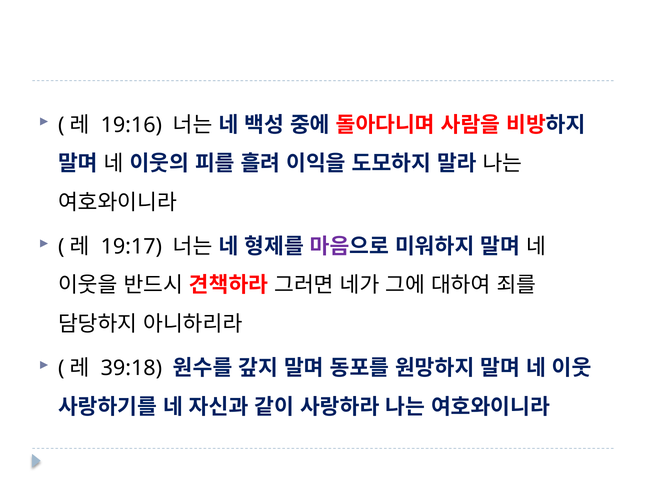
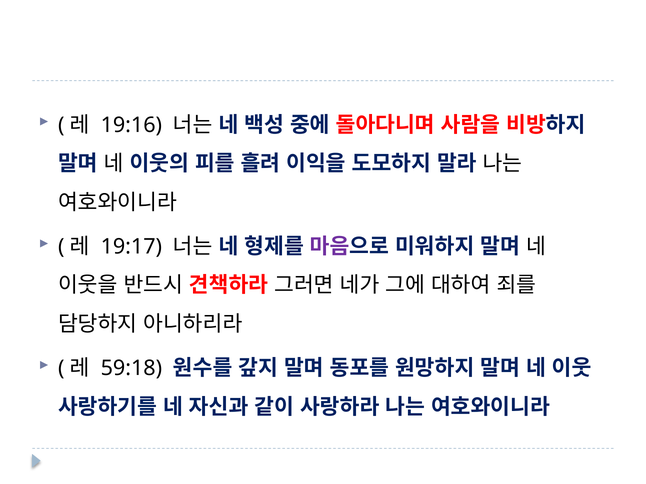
39:18: 39:18 -> 59:18 (131, 369)
